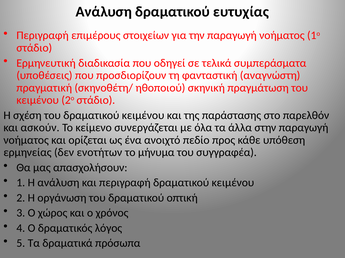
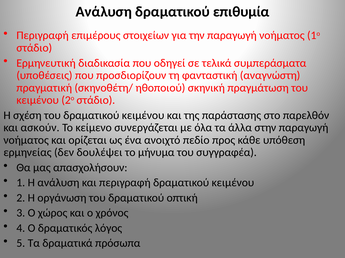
ευτυχίας: ευτυχίας -> επιθυμία (241, 12)
ενοτήτων: ενοτήτων -> δουλέψει (99, 153)
